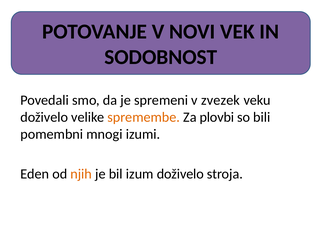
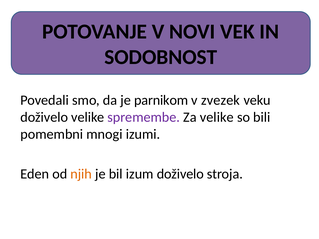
spremeni: spremeni -> parnikom (161, 100)
spremembe colour: orange -> purple (144, 117)
Za plovbi: plovbi -> velike (217, 117)
